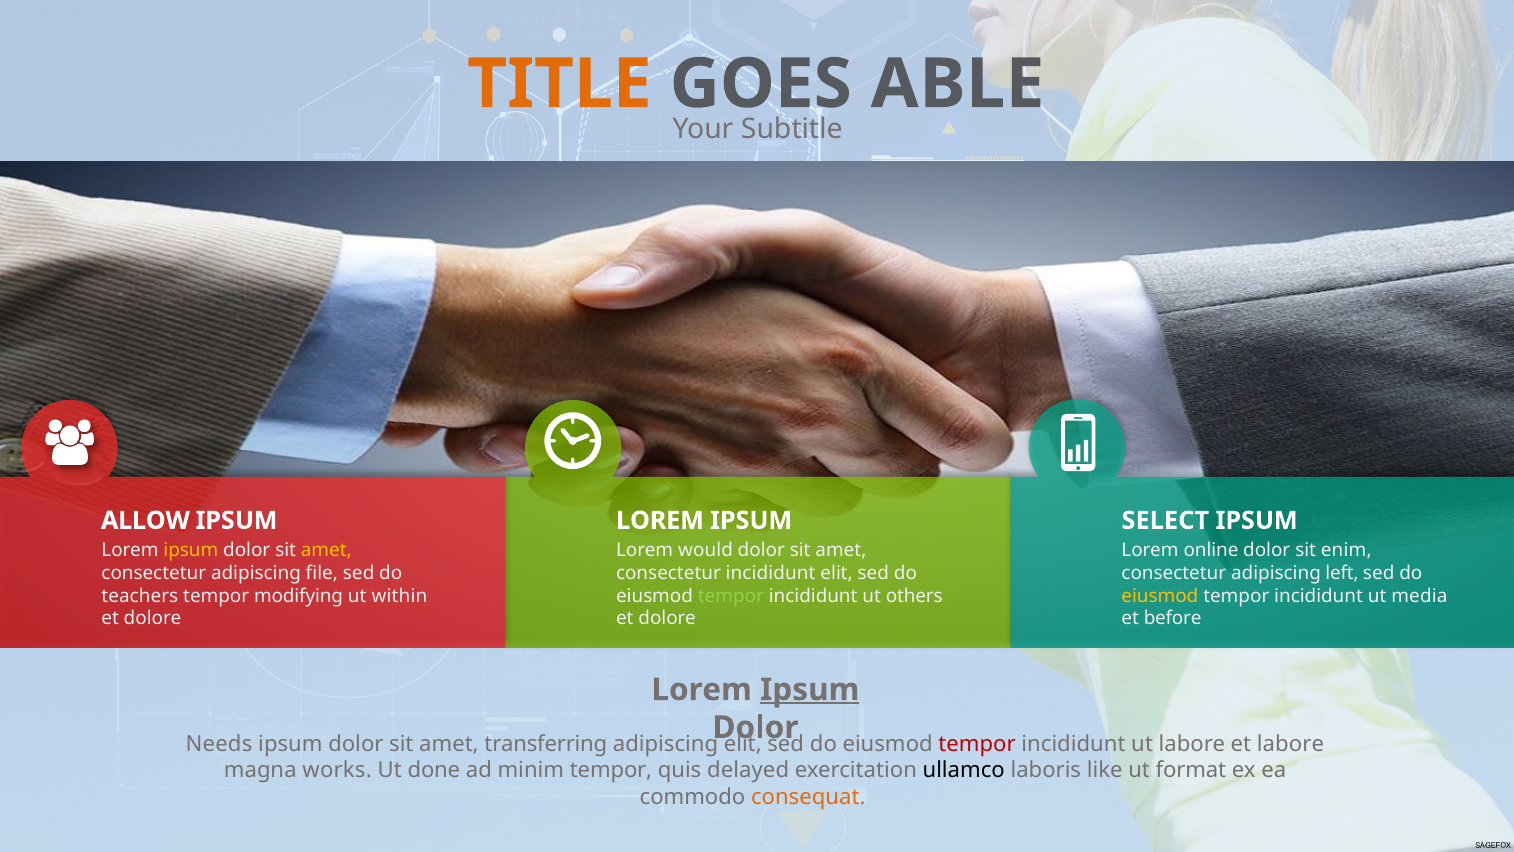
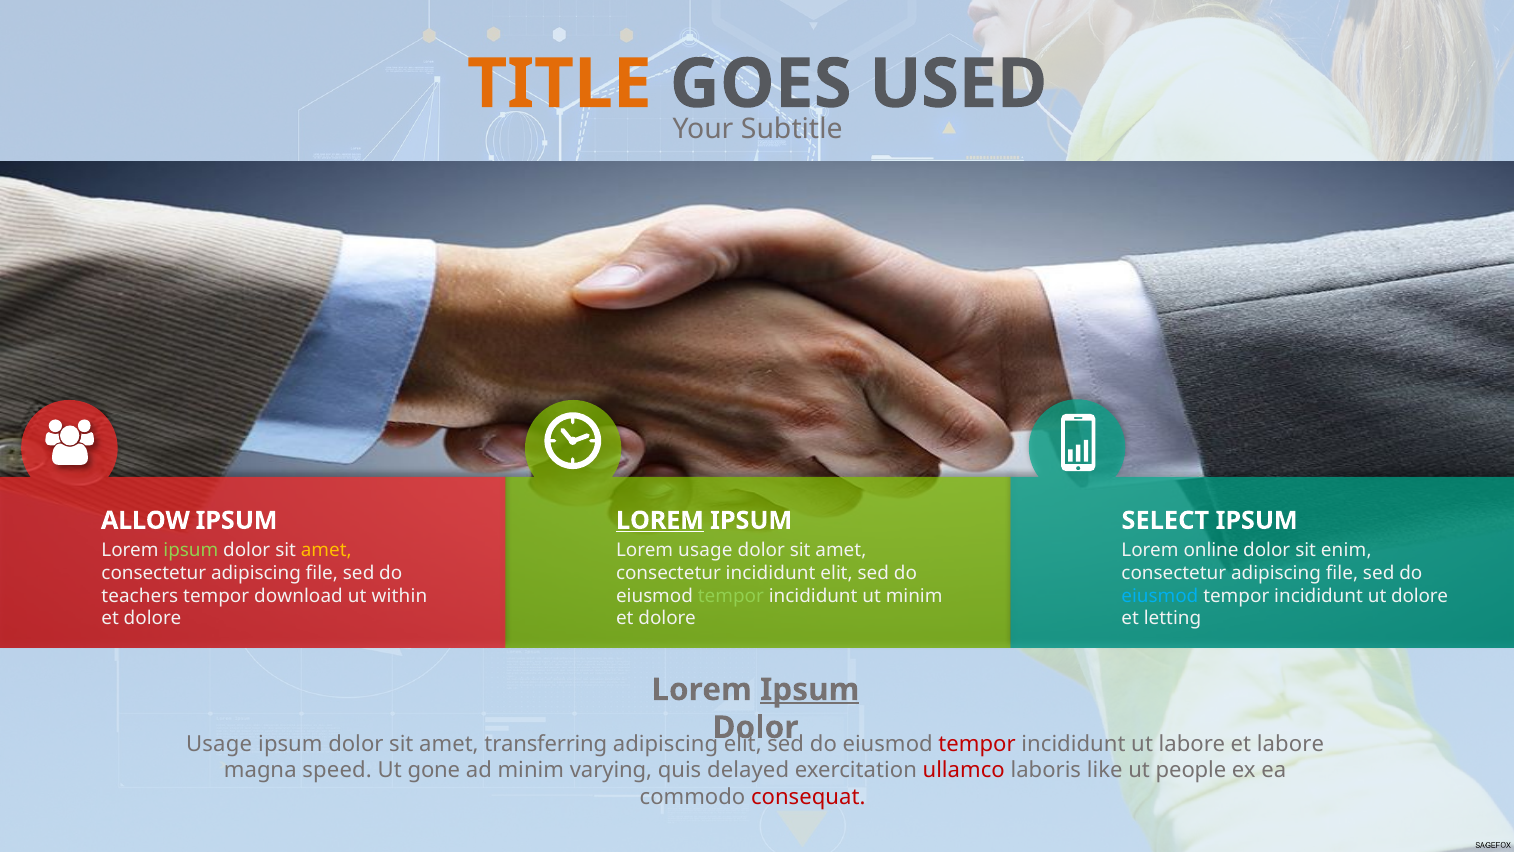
ABLE: ABLE -> USED (958, 84)
LOREM underline: none -> present (660, 520)
ipsum colour: yellow -> light green (191, 550)
Lorem would: would -> usage (705, 550)
left: left -> file (1342, 573)
modifying: modifying -> download (298, 596)
ut others: others -> minim (914, 596)
eiusmod colour: yellow -> light blue (1160, 596)
ut media: media -> dolore (1420, 596)
before: before -> letting (1173, 618)
Needs: Needs -> Usage (219, 743)
works: works -> speed (337, 770)
done: done -> gone (434, 770)
minim tempor: tempor -> varying (611, 770)
ullamco colour: black -> red (964, 770)
format: format -> people (1191, 770)
consequat colour: orange -> red (808, 796)
